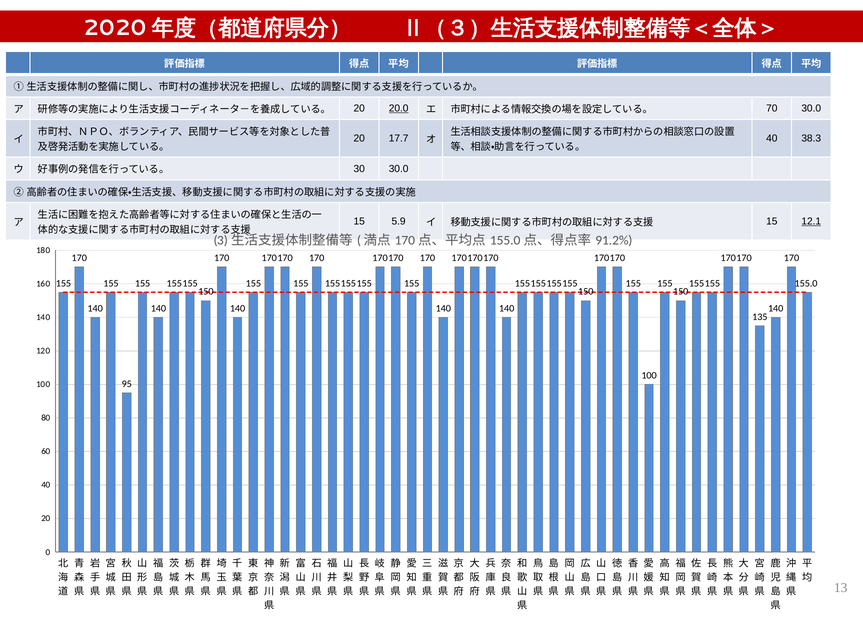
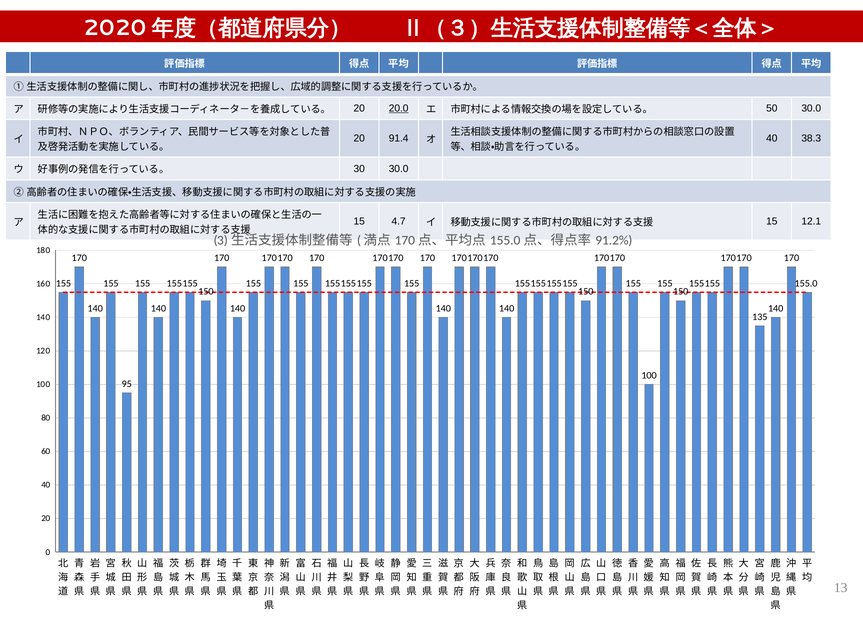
70: 70 -> 50 (772, 108)
17.7: 17.7 -> 91.4 (399, 138)
5.9: 5.9 -> 4.7 (399, 221)
12.1 underline: present -> none (811, 221)
